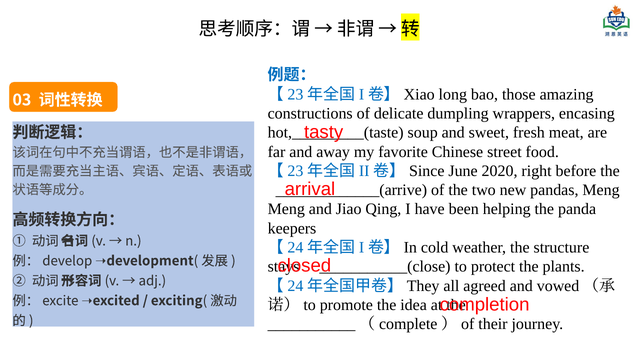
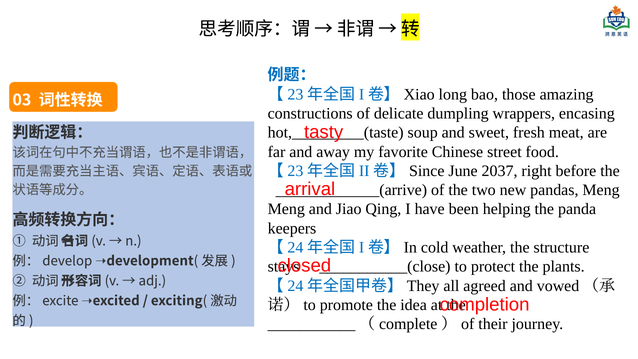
2020: 2020 -> 2037 (500, 171)
